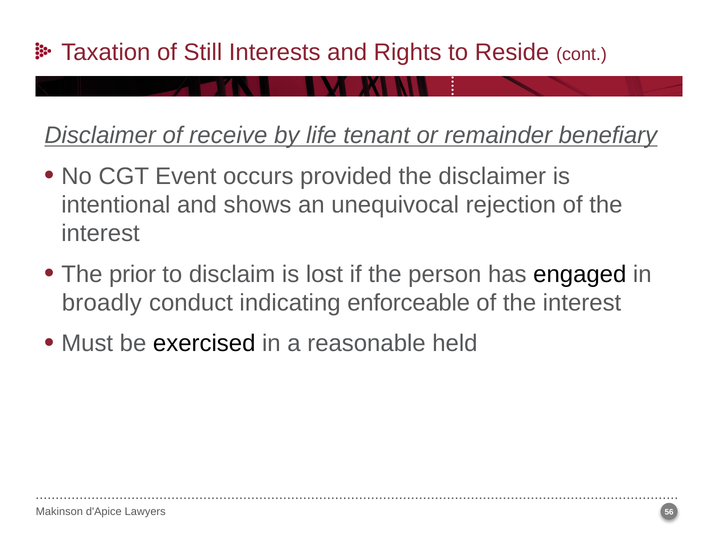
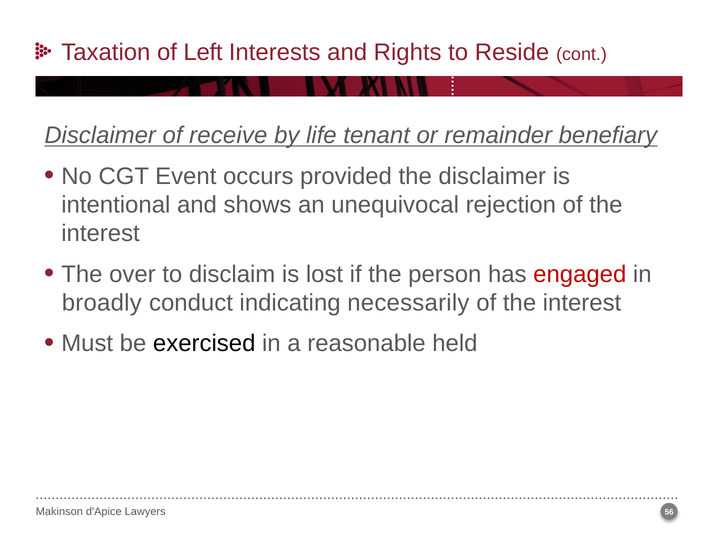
Still: Still -> Left (203, 53)
prior: prior -> over (132, 274)
engaged colour: black -> red (580, 274)
enforceable: enforceable -> necessarily (408, 303)
